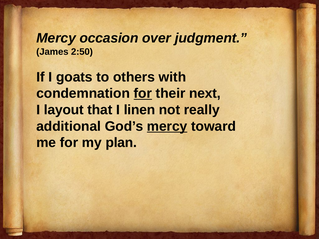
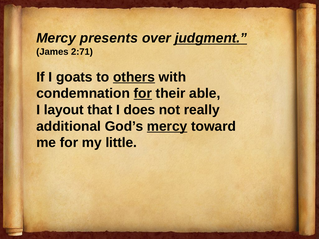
occasion: occasion -> presents (109, 38)
judgment underline: none -> present (211, 38)
2:50: 2:50 -> 2:71 (82, 52)
others underline: none -> present (134, 77)
next: next -> able (205, 94)
linen: linen -> does (139, 110)
plan: plan -> little (121, 143)
